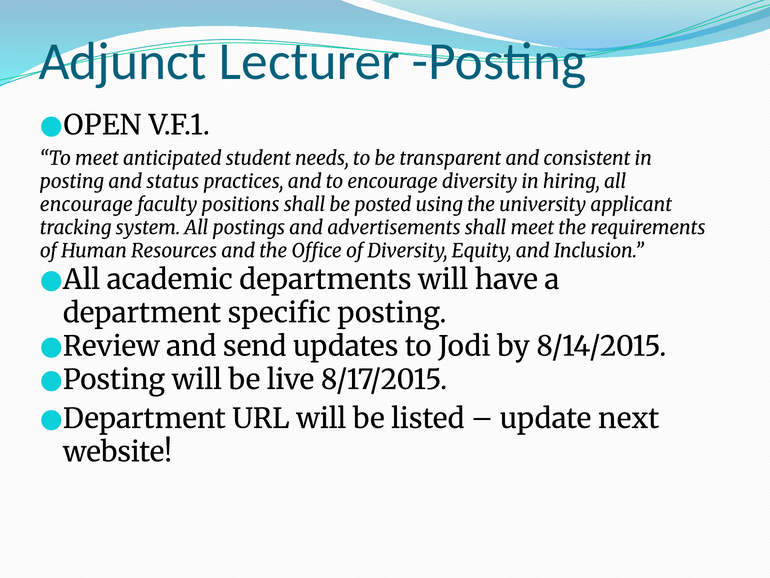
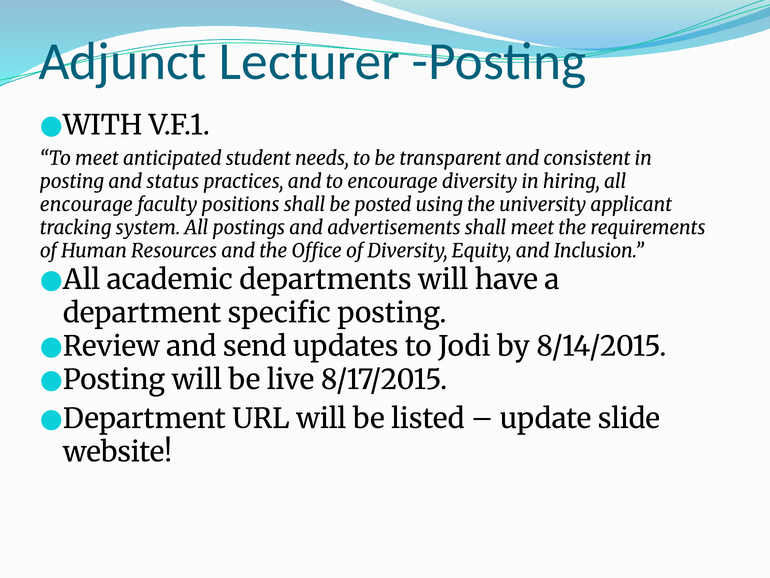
OPEN: OPEN -> WITH (103, 125)
next: next -> slide (629, 418)
